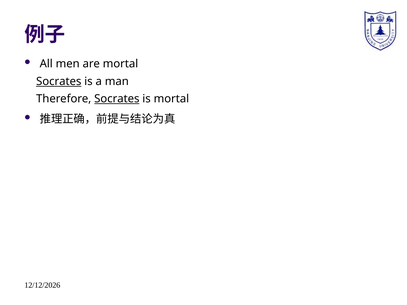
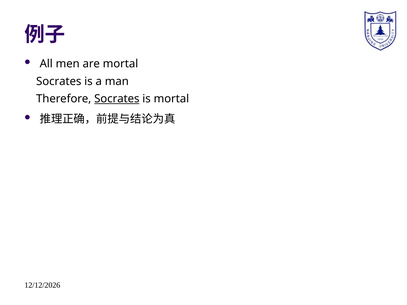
Socrates underline: present -> none (59, 81)
